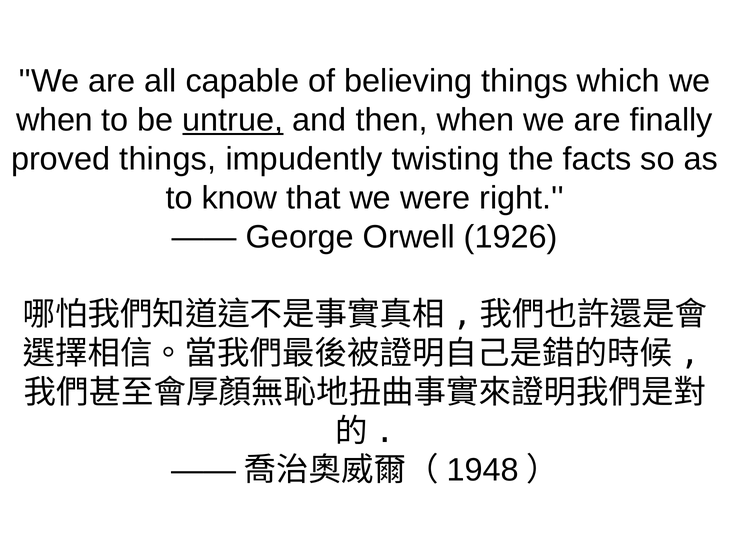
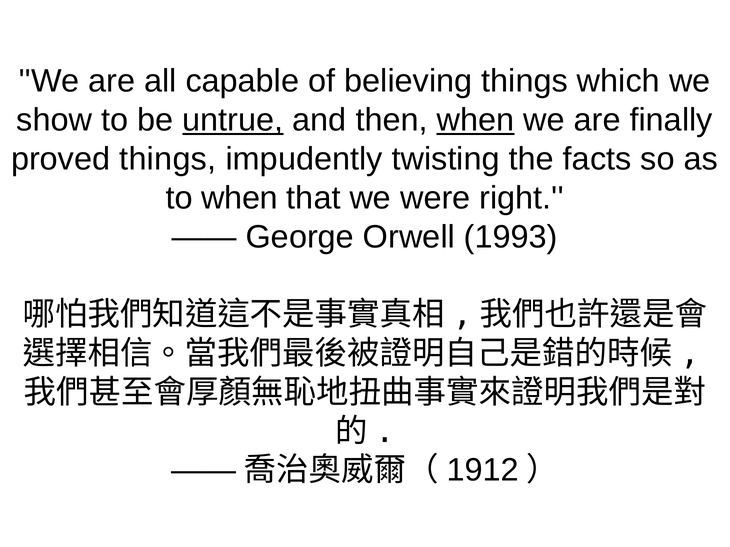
when: when -> show (54, 120)
when underline: none -> present (475, 120)
to know: know -> when (240, 198)
1926: 1926 -> 1993 (511, 237)
1948: 1948 -> 1912 (483, 471)
